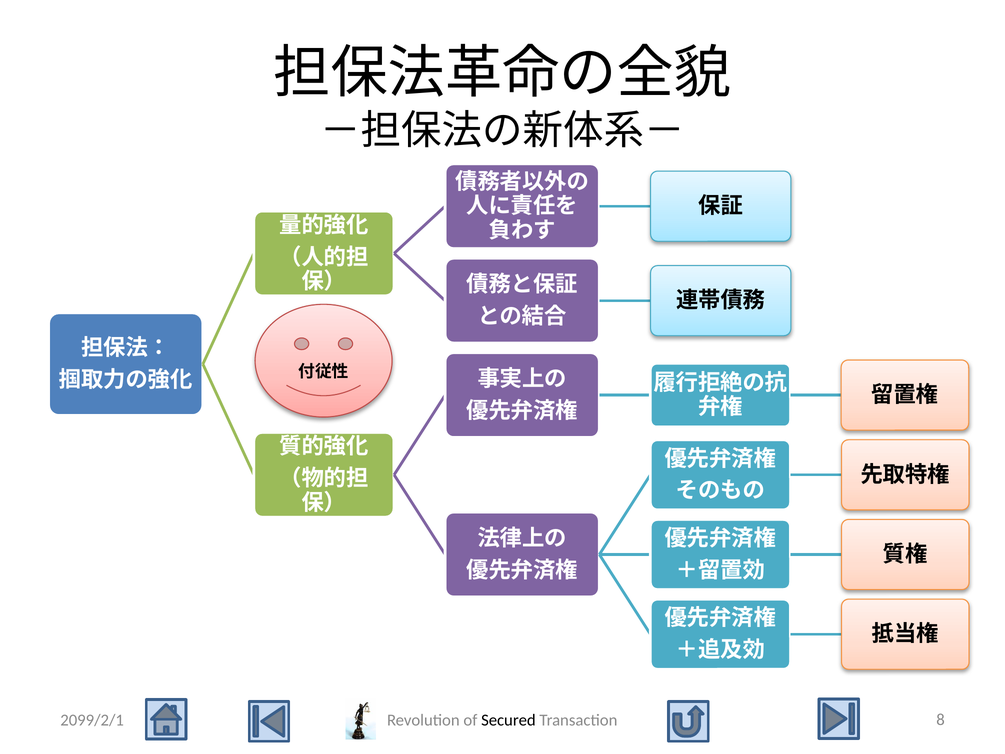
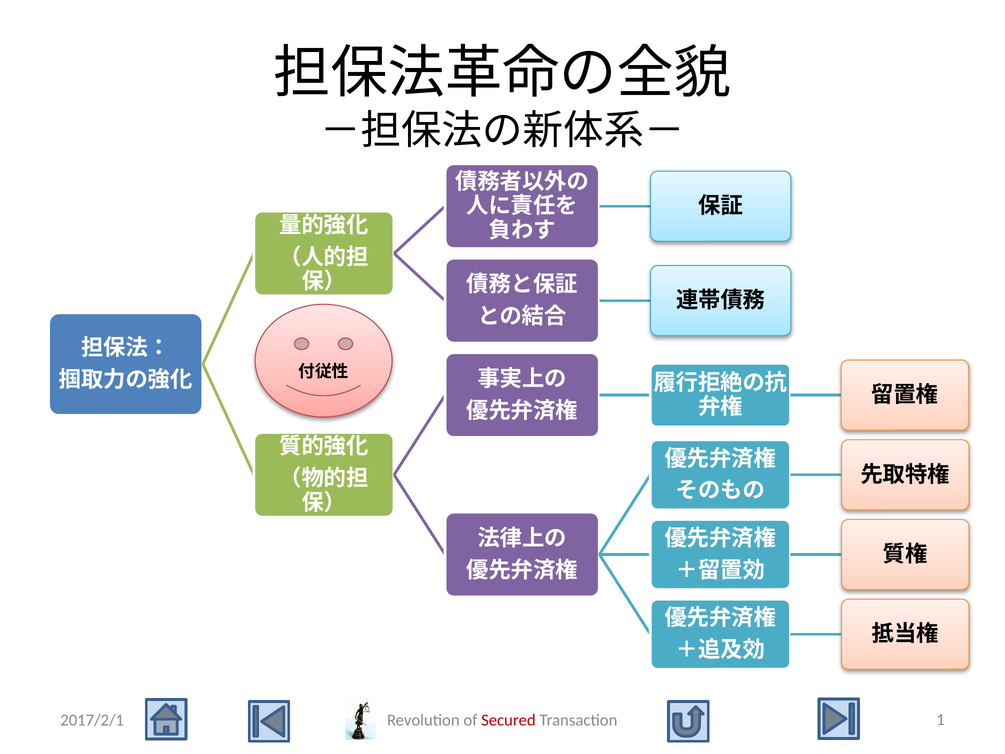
2099/2/1: 2099/2/1 -> 2017/2/1 (92, 720)
Secured colour: black -> red (508, 720)
8: 8 -> 1 (941, 720)
